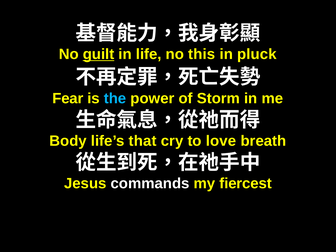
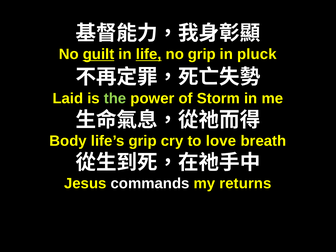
life underline: none -> present (149, 54)
no this: this -> grip (202, 54)
Fear: Fear -> Laid (68, 98)
the colour: light blue -> light green (115, 98)
life’s that: that -> grip (143, 141)
fiercest: fiercest -> returns (245, 184)
